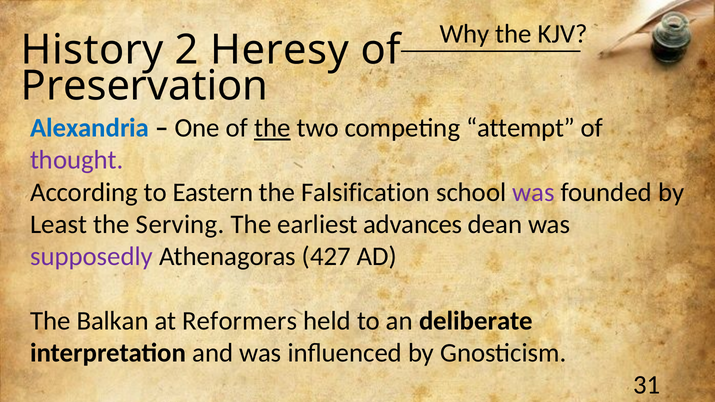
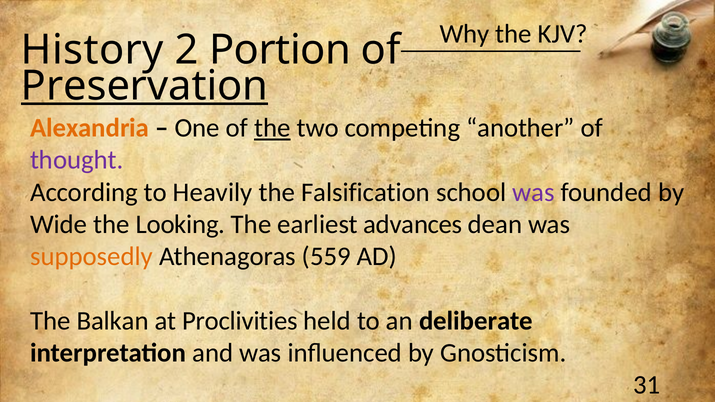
Heresy: Heresy -> Portion (280, 50)
Preservation underline: none -> present (145, 86)
Alexandria colour: blue -> orange (90, 128)
attempt: attempt -> another (520, 128)
Eastern: Eastern -> Heavily (213, 192)
Least: Least -> Wide (59, 225)
Serving: Serving -> Looking (180, 225)
supposedly colour: purple -> orange (92, 257)
427: 427 -> 559 (326, 257)
Reformers: Reformers -> Proclivities (240, 321)
